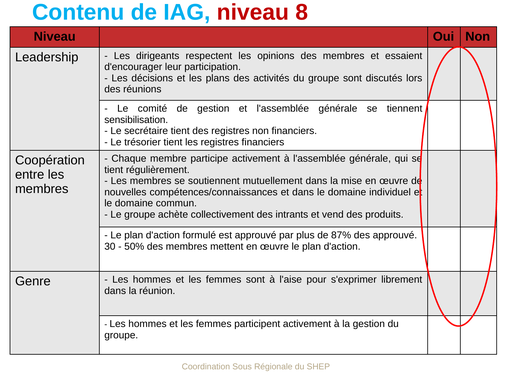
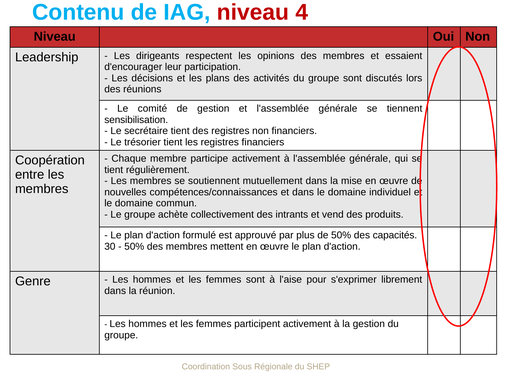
8: 8 -> 4 (302, 12)
de 87%: 87% -> 50% (341, 235)
des approuvé: approuvé -> capacités (395, 235)
